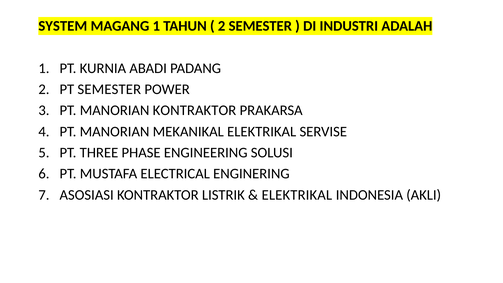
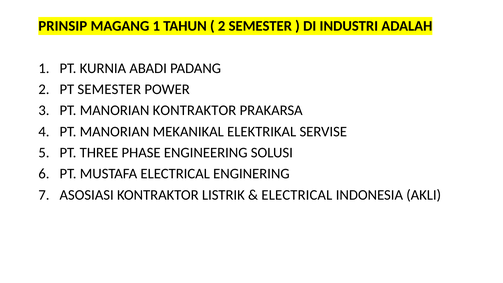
SYSTEM: SYSTEM -> PRINSIP (63, 26)
ELEKTRIKAL: ELEKTRIKAL -> ELECTRICAL (297, 195)
